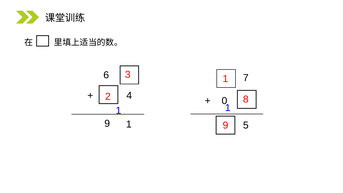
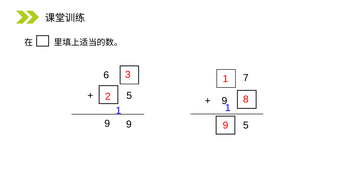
4: 4 -> 5 (129, 95)
0: 0 -> 9 (224, 101)
9 1: 1 -> 9 (129, 124)
